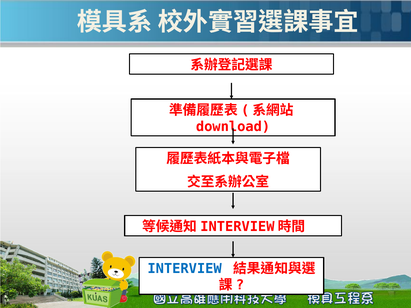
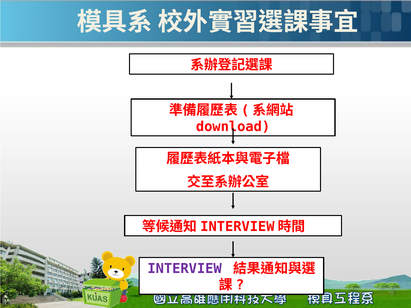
INTERVIEW colour: blue -> purple (185, 269)
